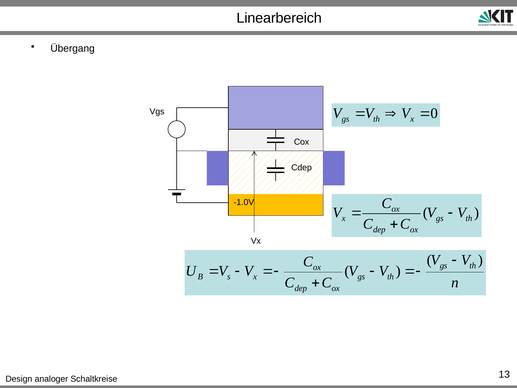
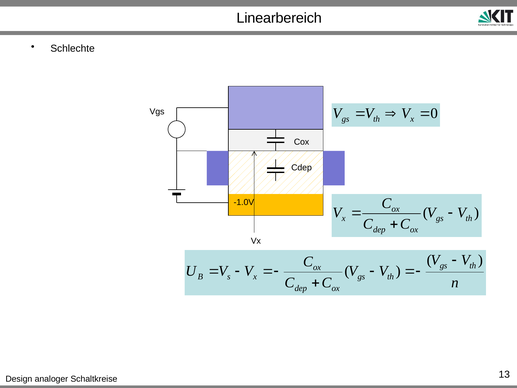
Übergang: Übergang -> Schlechte (73, 48)
